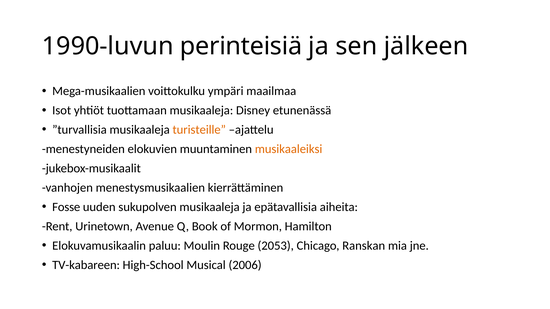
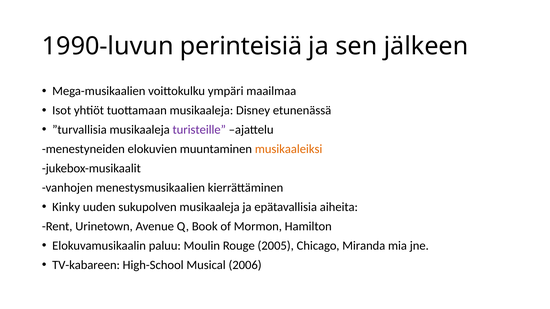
turisteille colour: orange -> purple (199, 130)
Fosse: Fosse -> Kinky (66, 207)
2053: 2053 -> 2005 (276, 246)
Ranskan: Ranskan -> Miranda (364, 246)
